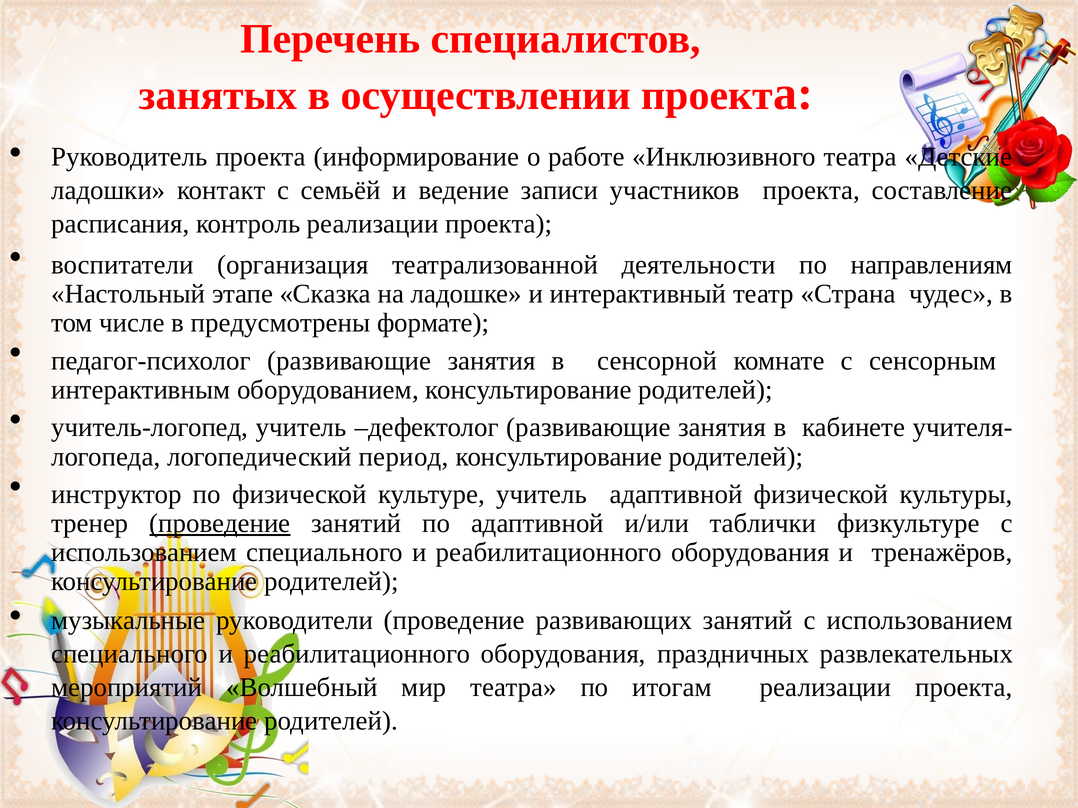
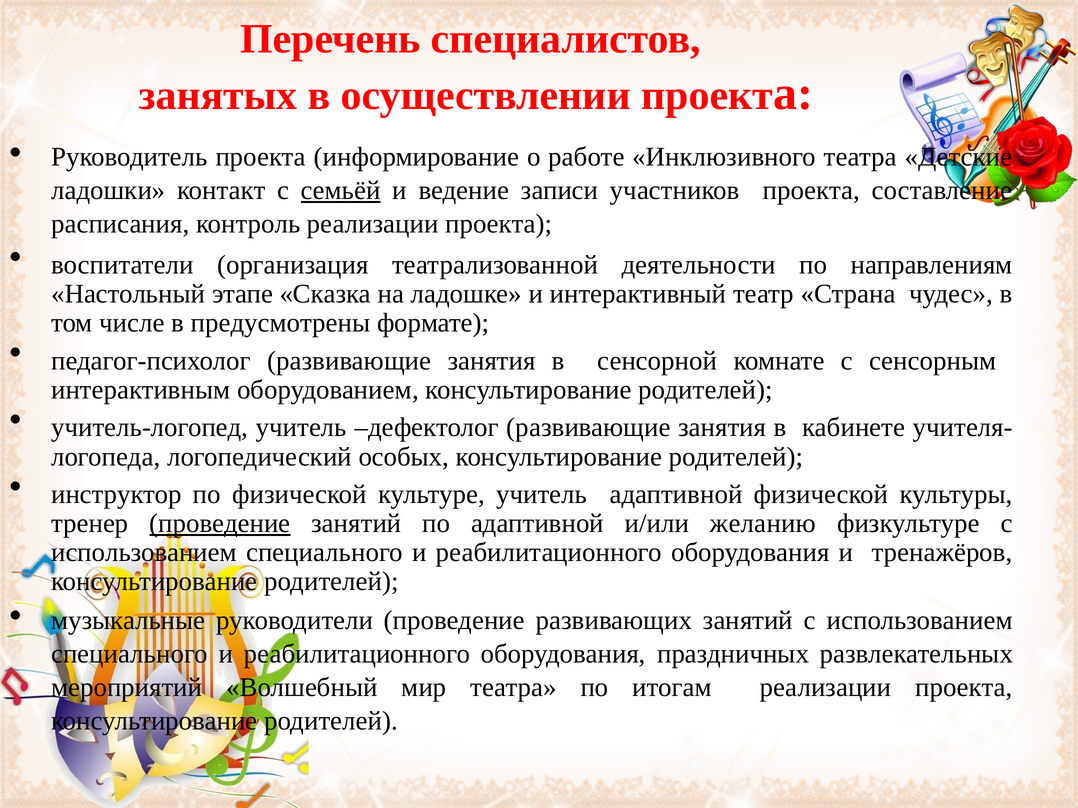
семьёй underline: none -> present (341, 191)
период: период -> особых (404, 457)
таблички: таблички -> желанию (763, 524)
